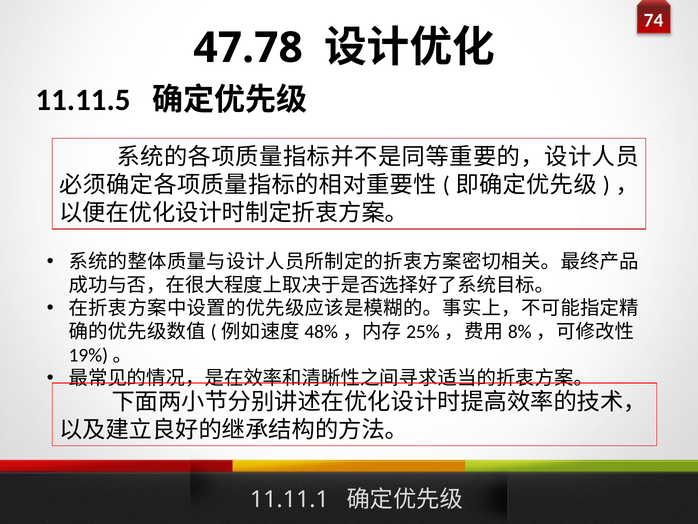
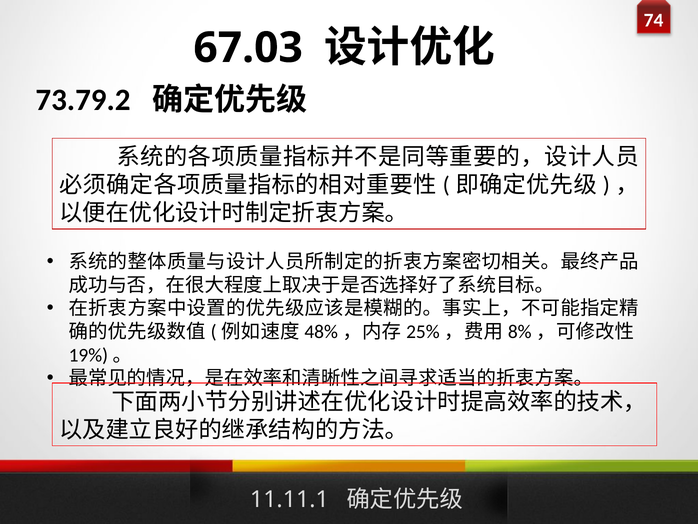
47.78: 47.78 -> 67.03 (248, 48)
11.11.5: 11.11.5 -> 73.79.2 (83, 100)
